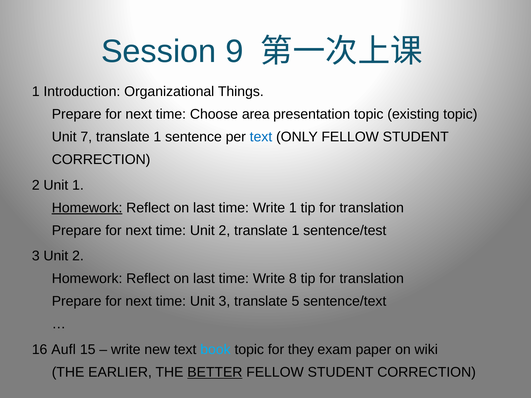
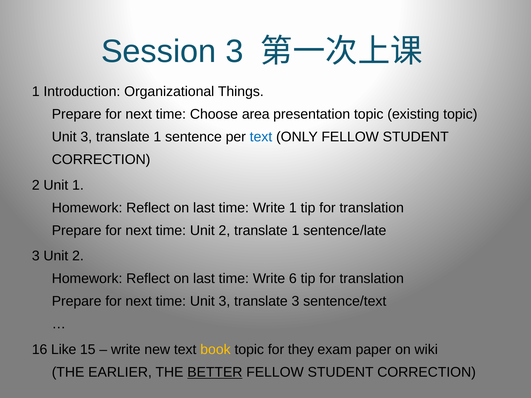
Session 9: 9 -> 3 (234, 51)
7: 7 -> 3 (86, 137)
Homework underline: present -> none (87, 208)
sentence/test: sentence/test -> sentence/late (345, 231)
8: 8 -> 6 (293, 279)
translate 5: 5 -> 3 (295, 302)
Aufl: Aufl -> Like (64, 350)
book colour: light blue -> yellow (215, 350)
